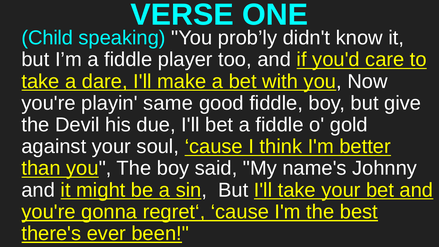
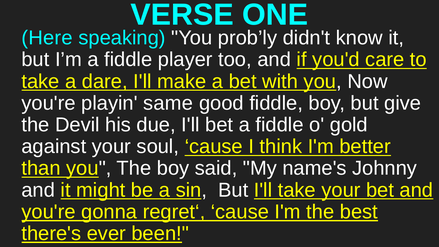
Child: Child -> Here (47, 38)
